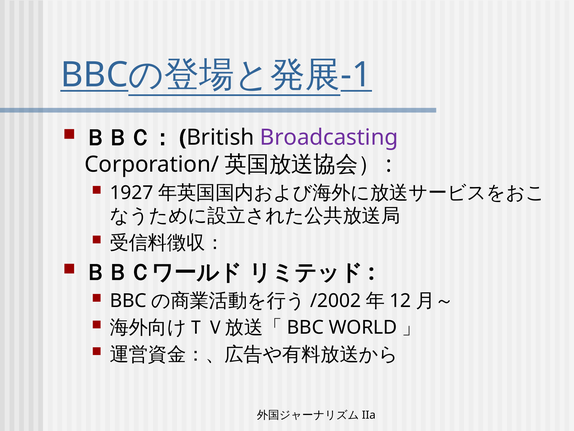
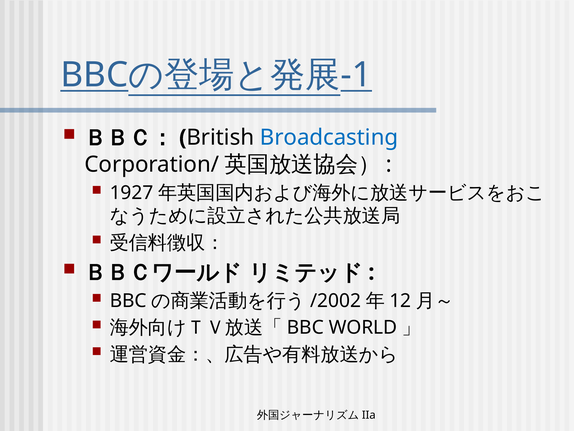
Broadcasting colour: purple -> blue (329, 137)
